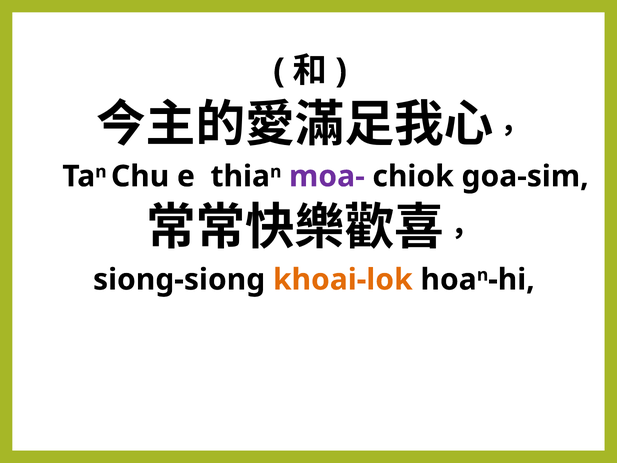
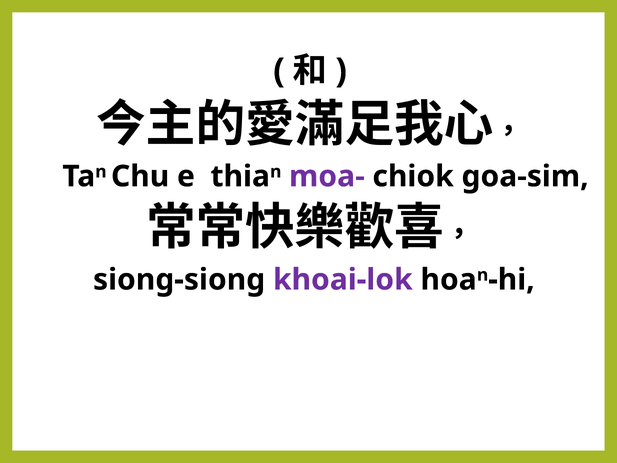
khoai-lok colour: orange -> purple (343, 280)
